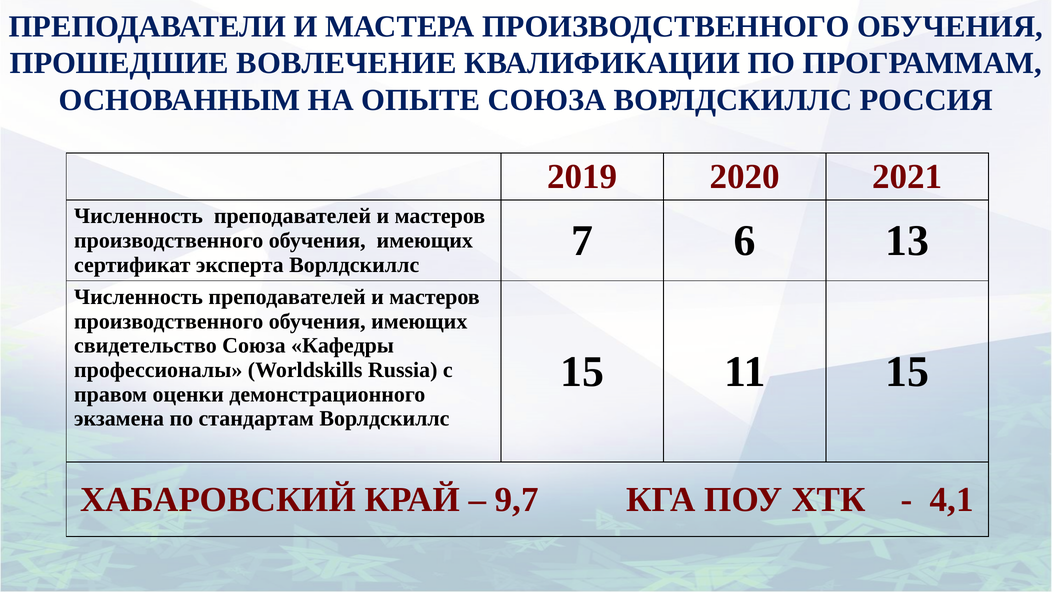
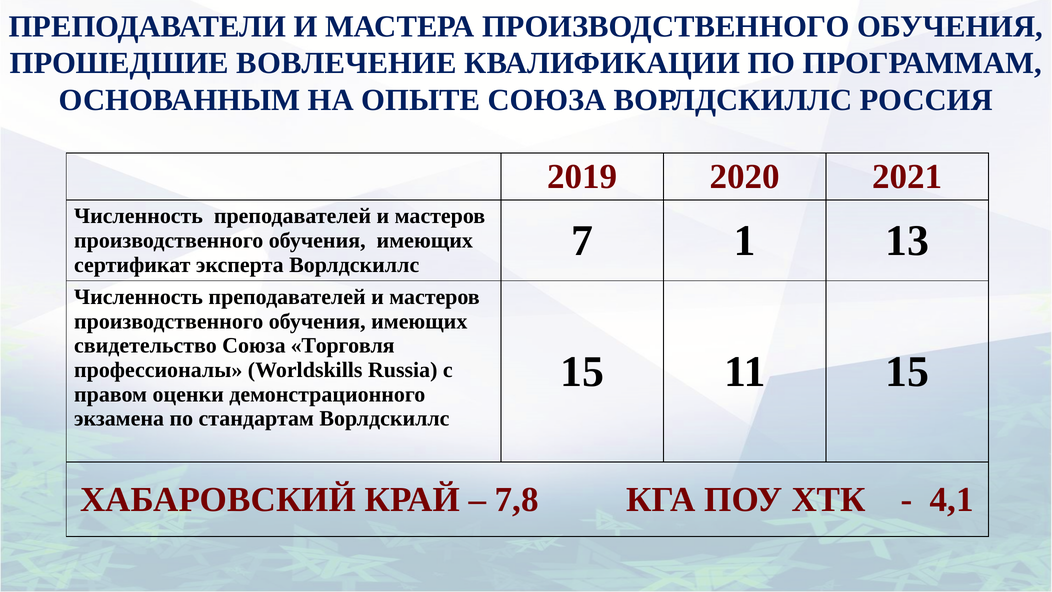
6: 6 -> 1 (745, 240)
Кафедры: Кафедры -> Торговля (343, 346)
9,7: 9,7 -> 7,8 (517, 499)
